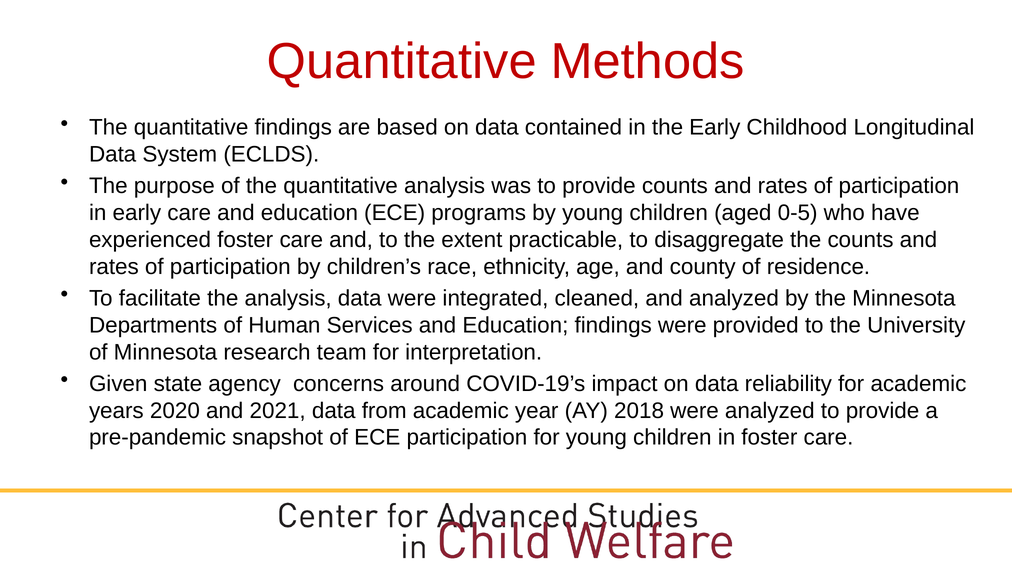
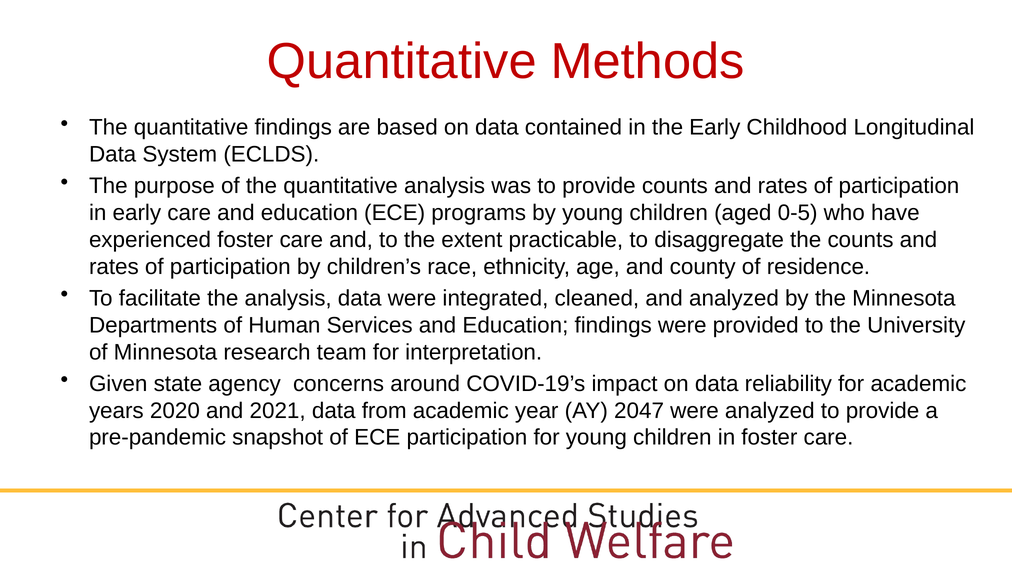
2018: 2018 -> 2047 (639, 411)
